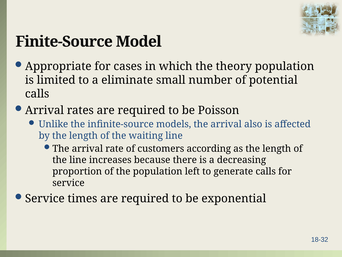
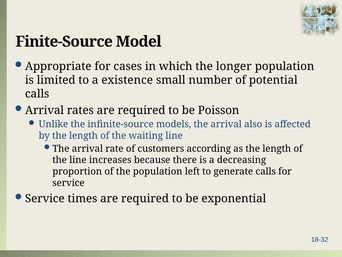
theory: theory -> longer (234, 66)
eliminate: eliminate -> existence (127, 80)
